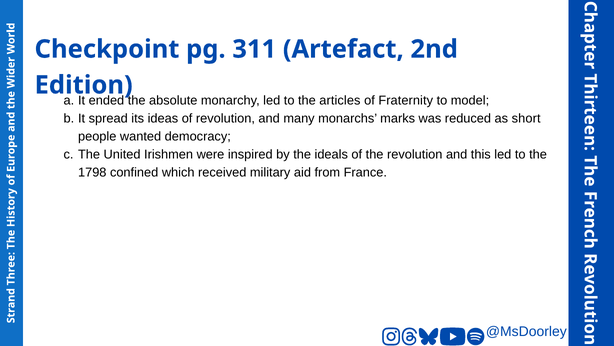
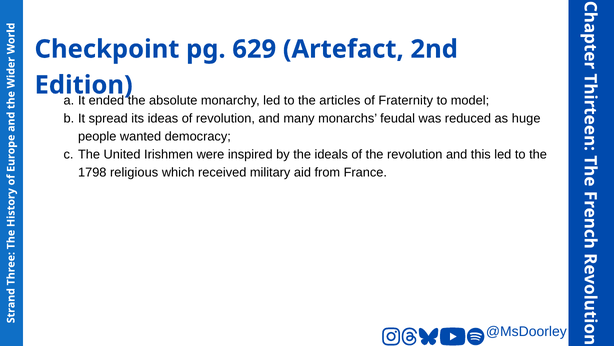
311: 311 -> 629 (254, 49)
marks: marks -> feudal (398, 118)
short: short -> huge (526, 118)
confined: confined -> religious (134, 172)
